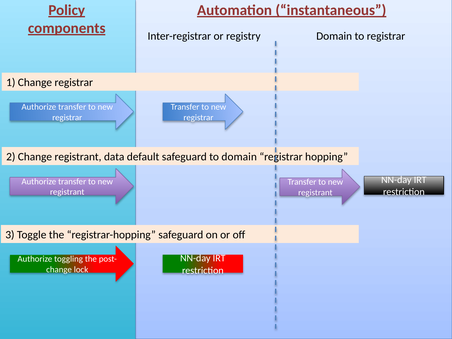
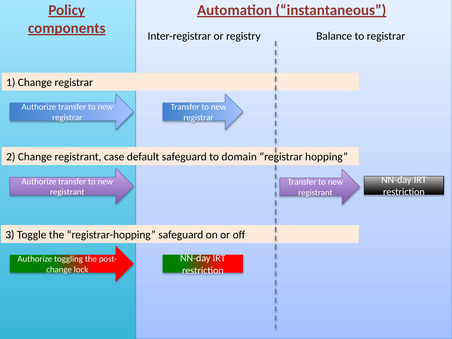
Domain: Domain -> Balance (334, 36)
data: data -> case (114, 157)
